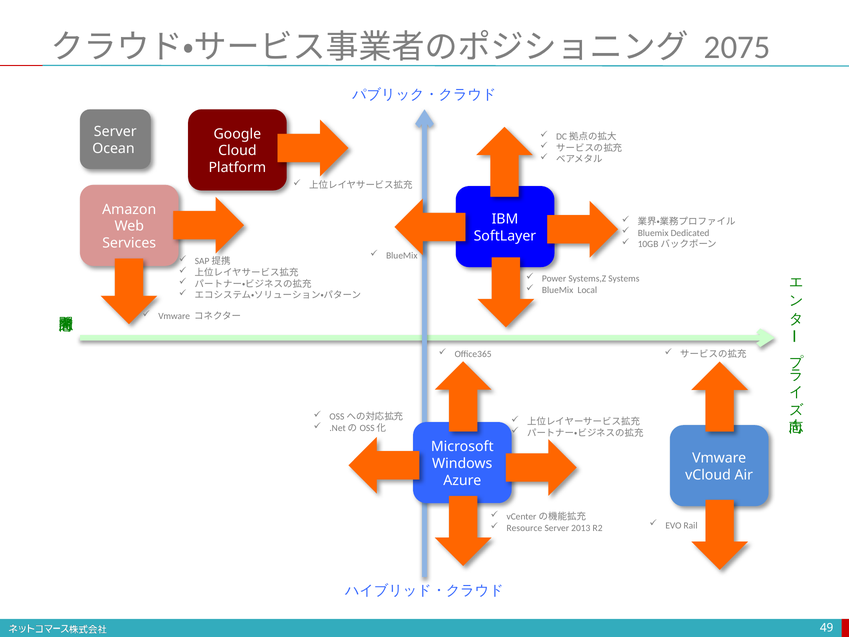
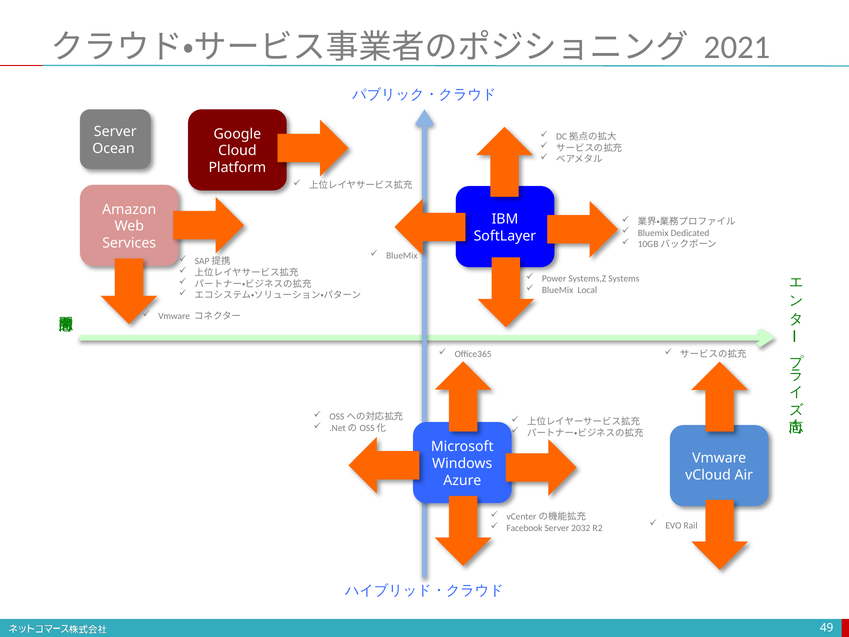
2075: 2075 -> 2021 (737, 47)
Resource: Resource -> Facebook (524, 528)
2013: 2013 -> 2032 (581, 528)
